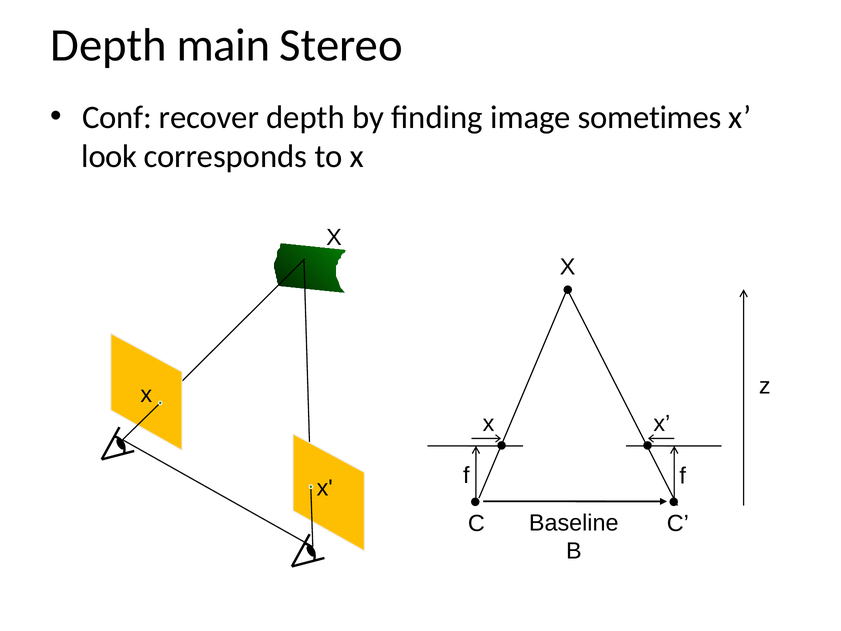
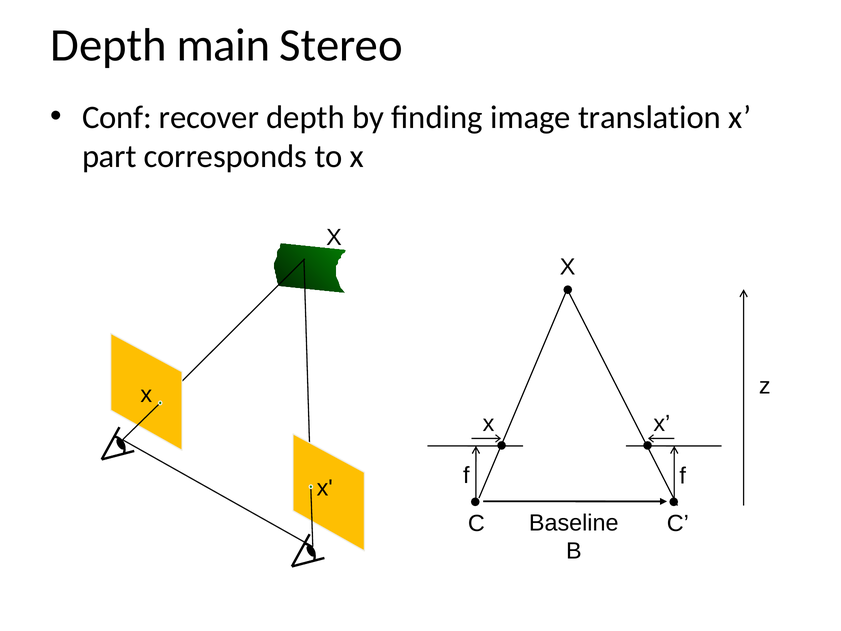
sometimes: sometimes -> translation (650, 117)
look: look -> part (109, 156)
